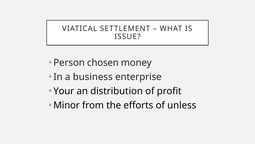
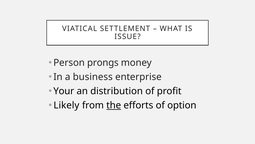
chosen: chosen -> prongs (103, 63)
Minor: Minor -> Likely (66, 105)
the underline: none -> present (114, 105)
unless: unless -> option (182, 105)
